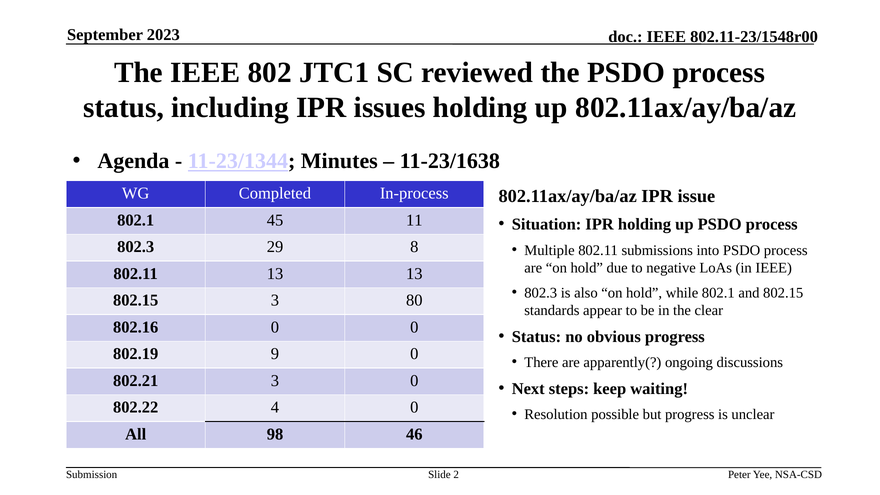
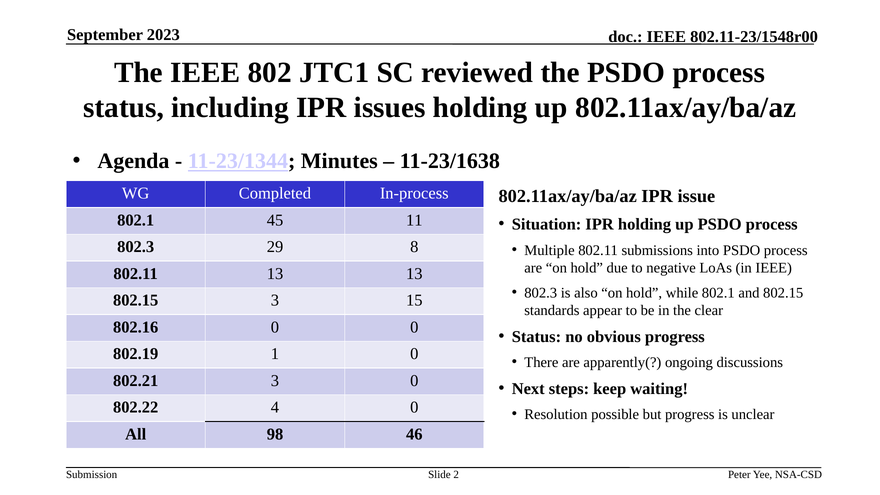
80: 80 -> 15 (414, 300)
9: 9 -> 1 (275, 354)
